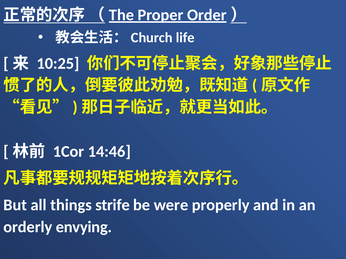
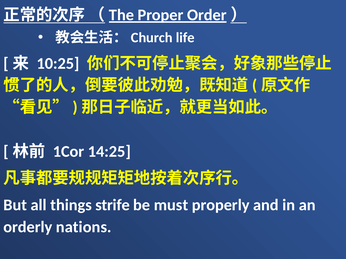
14:46: 14:46 -> 14:25 (109, 152)
were: were -> must (171, 205)
envying: envying -> nations (84, 227)
